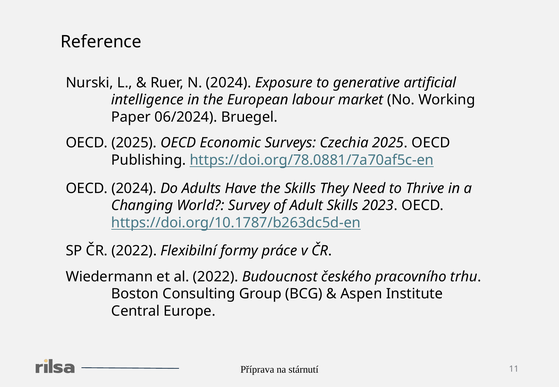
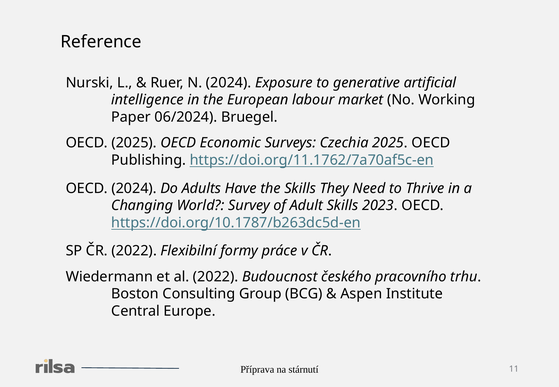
https://doi.org/78.0881/7a70af5c-en: https://doi.org/78.0881/7a70af5c-en -> https://doi.org/11.1762/7a70af5c-en (312, 160)
